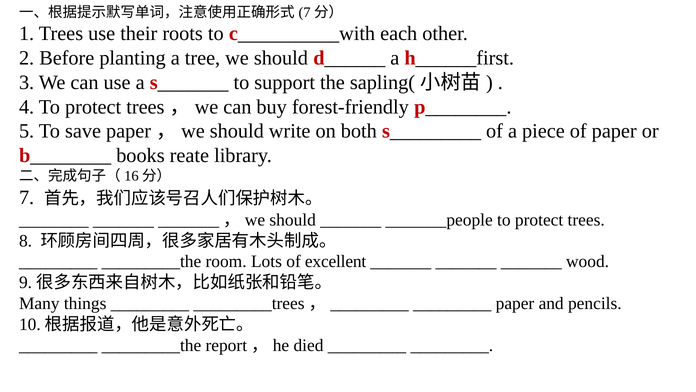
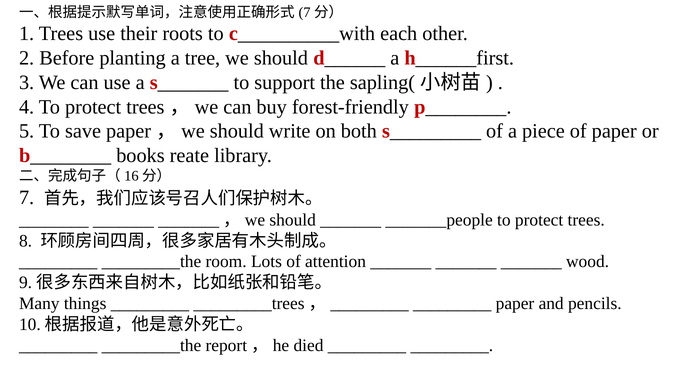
excellent: excellent -> attention (336, 261)
